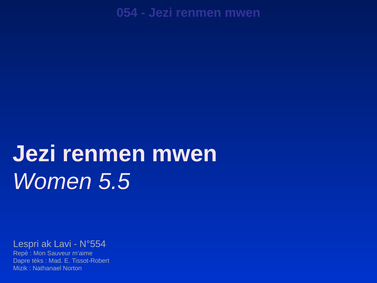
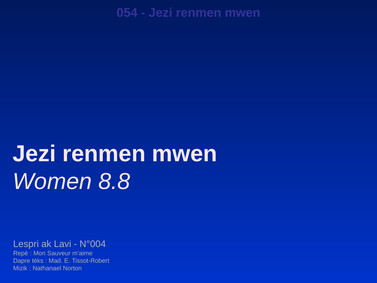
5.5: 5.5 -> 8.8 (114, 181)
N°554: N°554 -> N°004 (93, 244)
